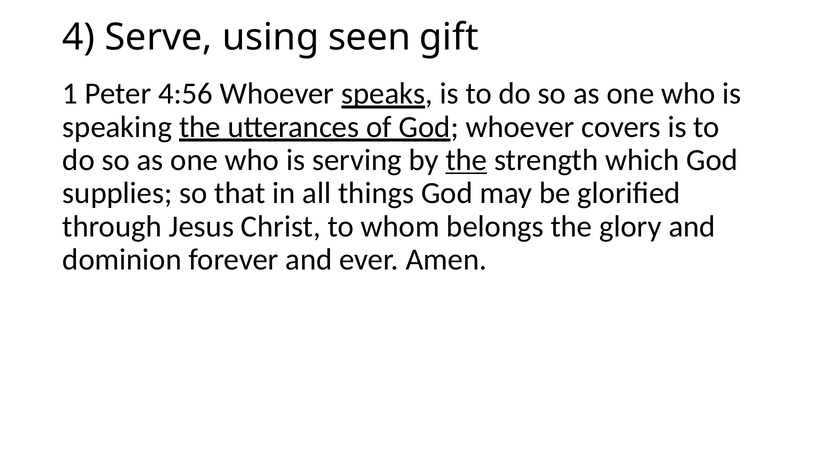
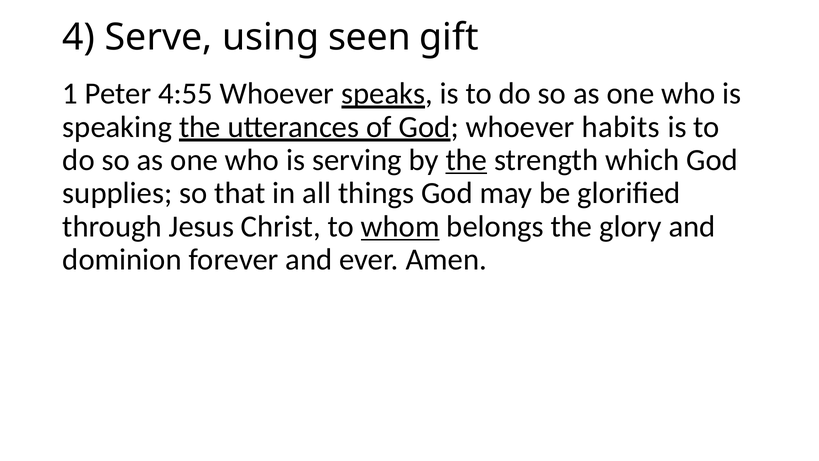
4:56: 4:56 -> 4:55 (186, 94)
covers: covers -> habits (621, 127)
whom underline: none -> present (400, 226)
